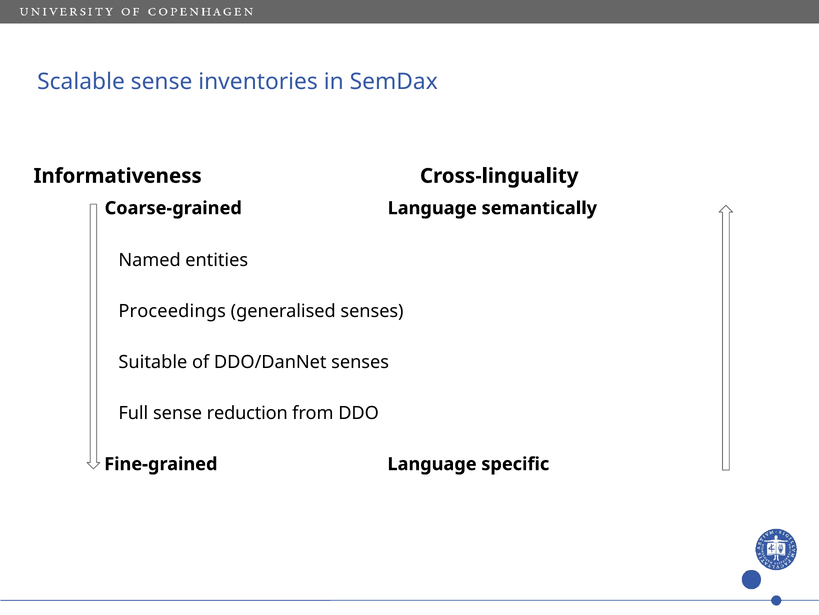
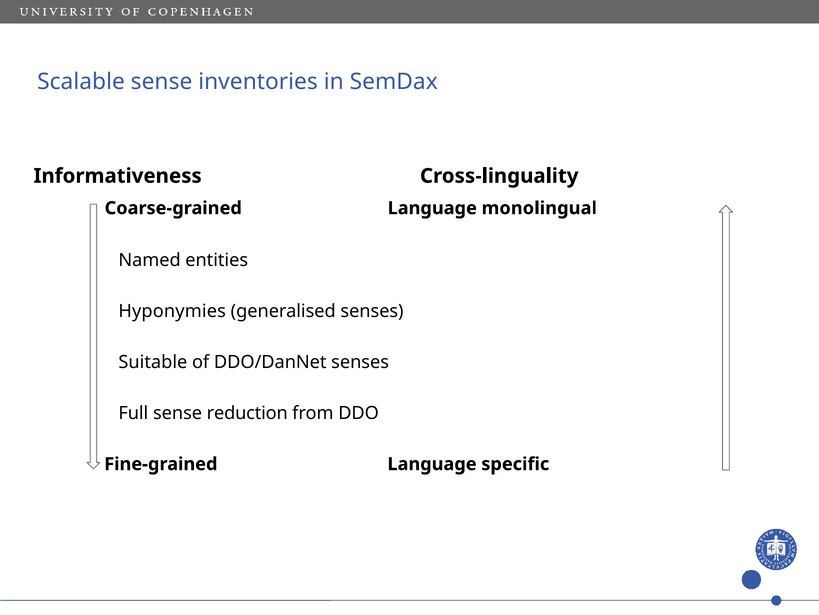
semantically: semantically -> monolingual (539, 208)
Proceedings: Proceedings -> Hyponymies (172, 311)
